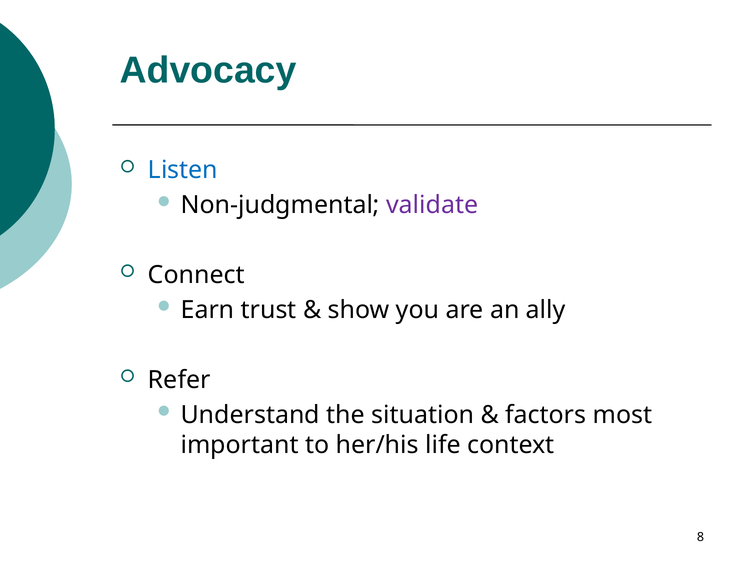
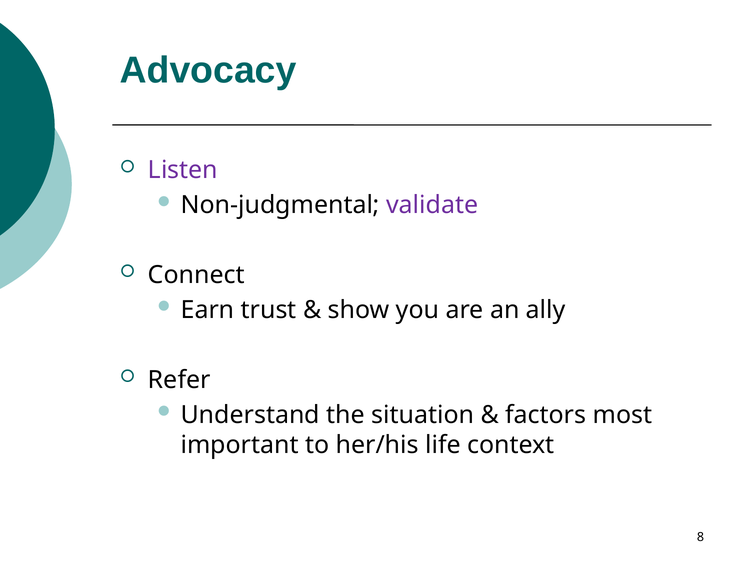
Listen colour: blue -> purple (183, 170)
